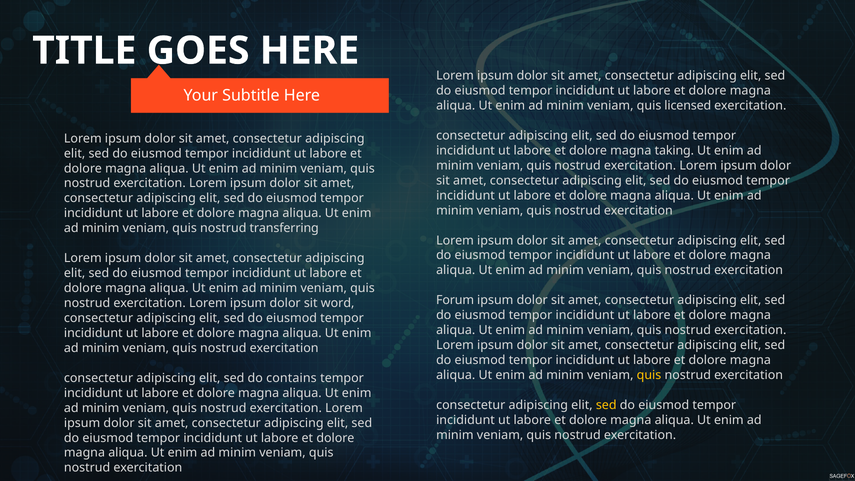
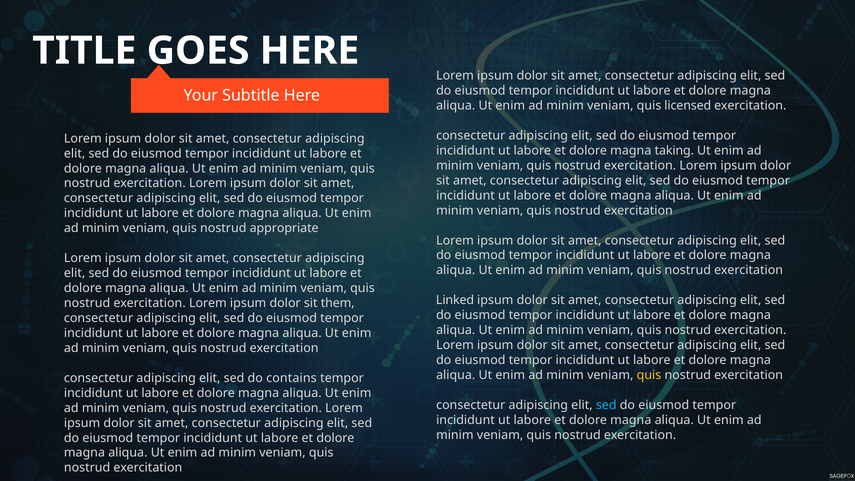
transferring: transferring -> appropriate (284, 228)
Forum: Forum -> Linked (455, 300)
word: word -> them (338, 303)
sed colour: yellow -> light blue (606, 405)
